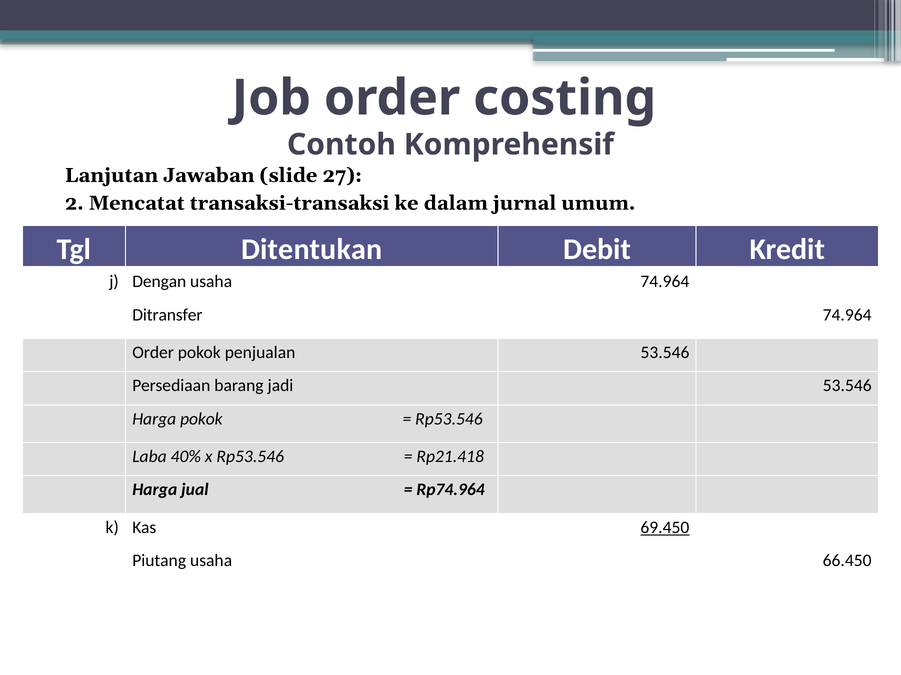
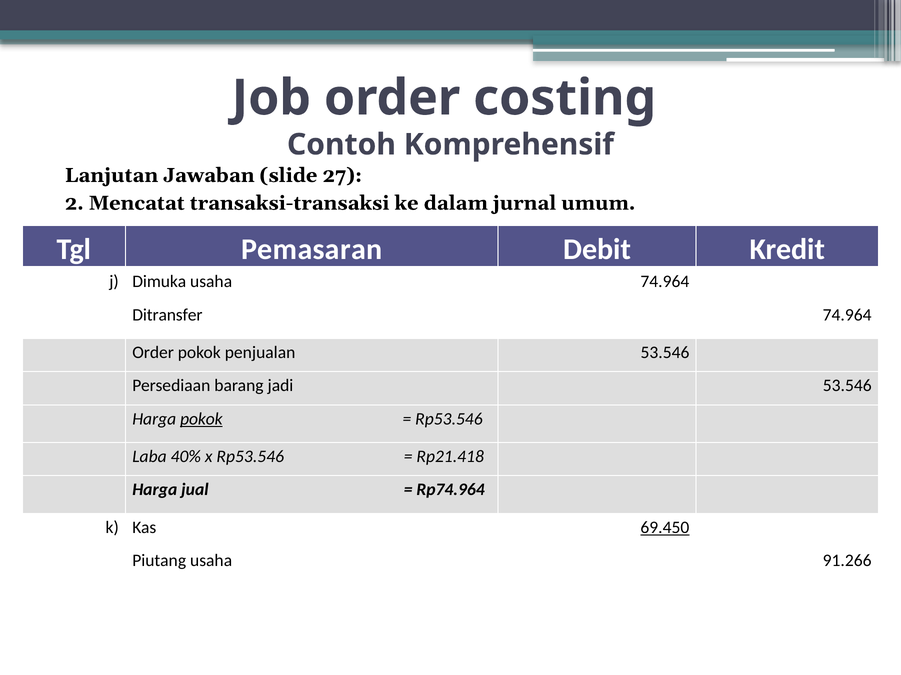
Ditentukan: Ditentukan -> Pemasaran (312, 250)
Dengan: Dengan -> Dimuka (159, 282)
pokok underline: none -> present (201, 419)
66.450: 66.450 -> 91.266 (847, 561)
